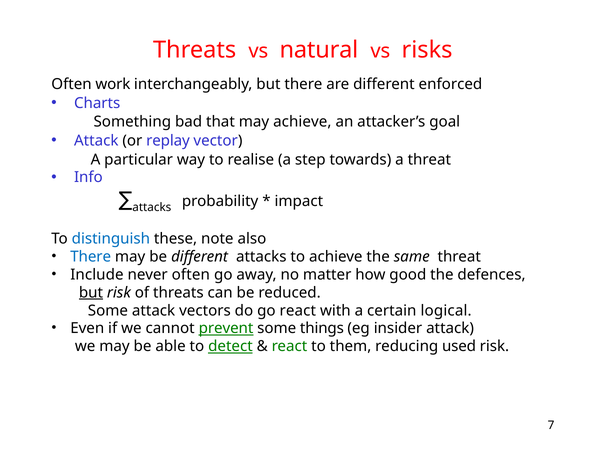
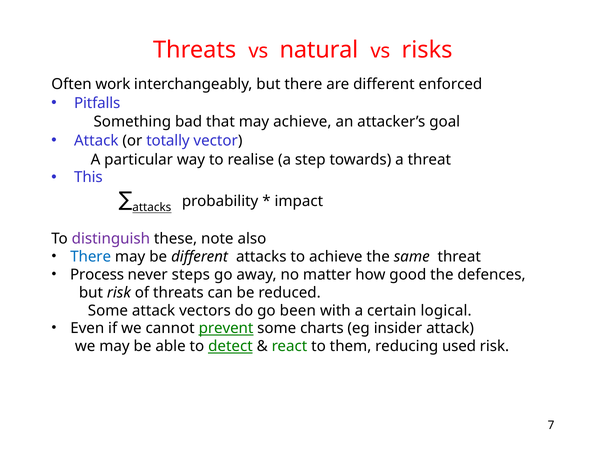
Charts: Charts -> Pitfalls (97, 103)
replay: replay -> totally (168, 141)
Info: Info -> This (88, 177)
attacks underline: none -> present (152, 207)
distinguish colour: blue -> purple (111, 238)
Include: Include -> Process (97, 274)
never often: often -> steps (191, 274)
but underline: present -> none (91, 292)
go react: react -> been (298, 310)
things: things -> charts (322, 328)
